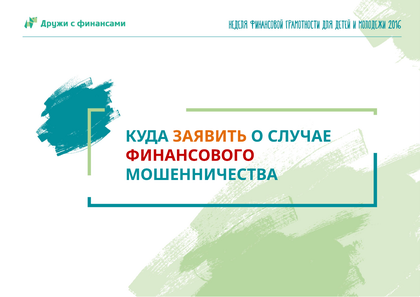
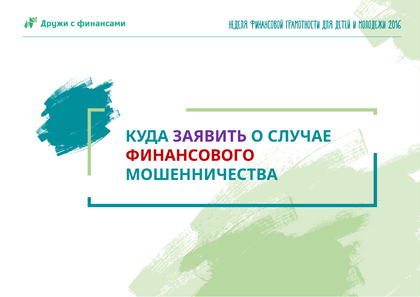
ЗАЯВИТЬ colour: orange -> purple (210, 136)
